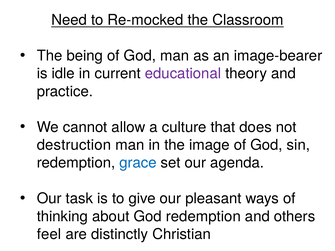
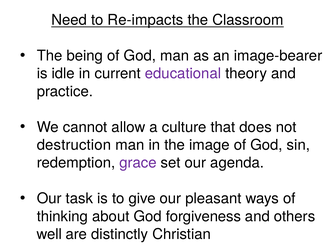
Re-mocked: Re-mocked -> Re-impacts (145, 20)
grace colour: blue -> purple (138, 163)
God redemption: redemption -> forgiveness (203, 217)
feel: feel -> well (49, 234)
